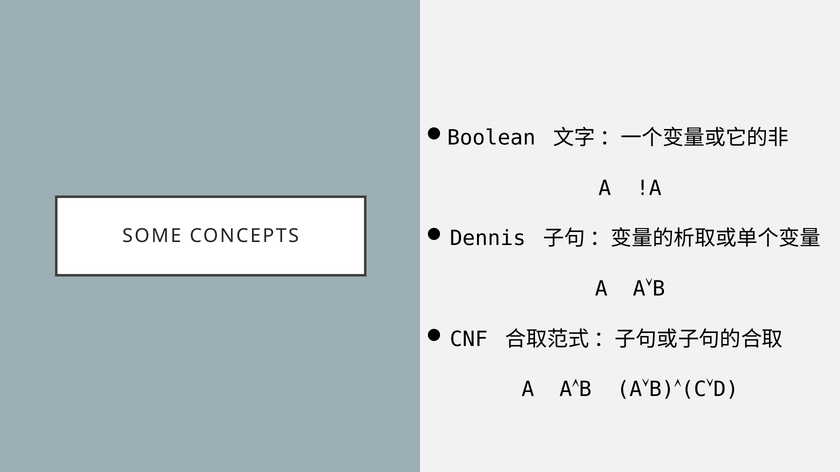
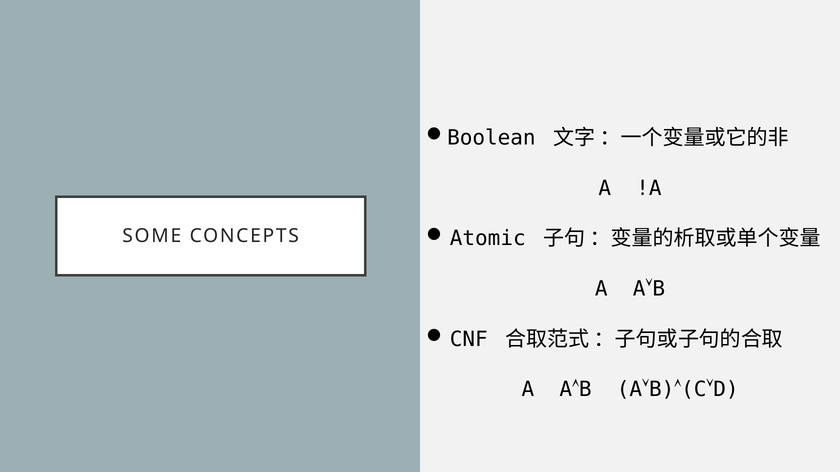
Dennis: Dennis -> Atomic (488, 239)
